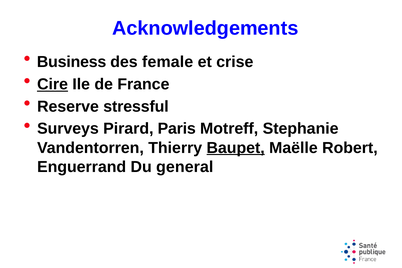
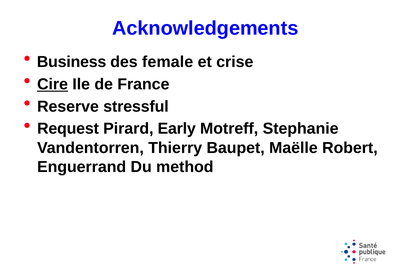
Surveys: Surveys -> Request (68, 129)
Paris: Paris -> Early (177, 129)
Baupet underline: present -> none (236, 148)
general: general -> method (185, 167)
